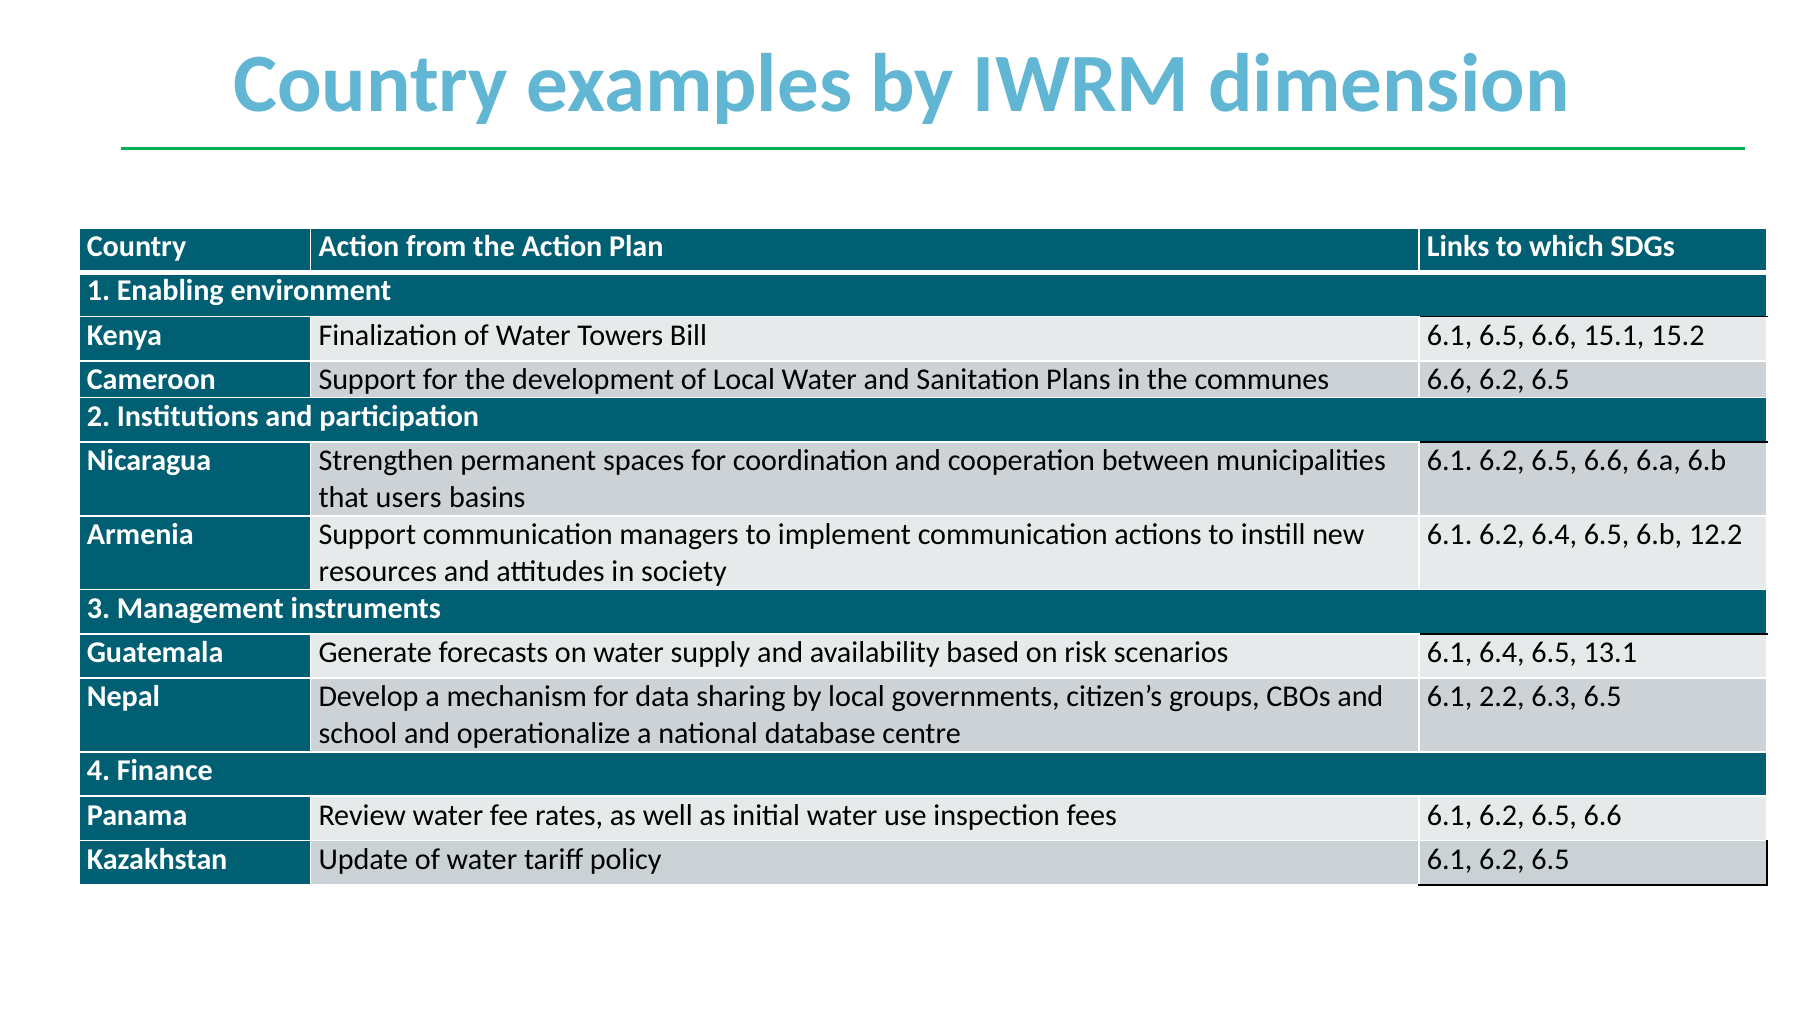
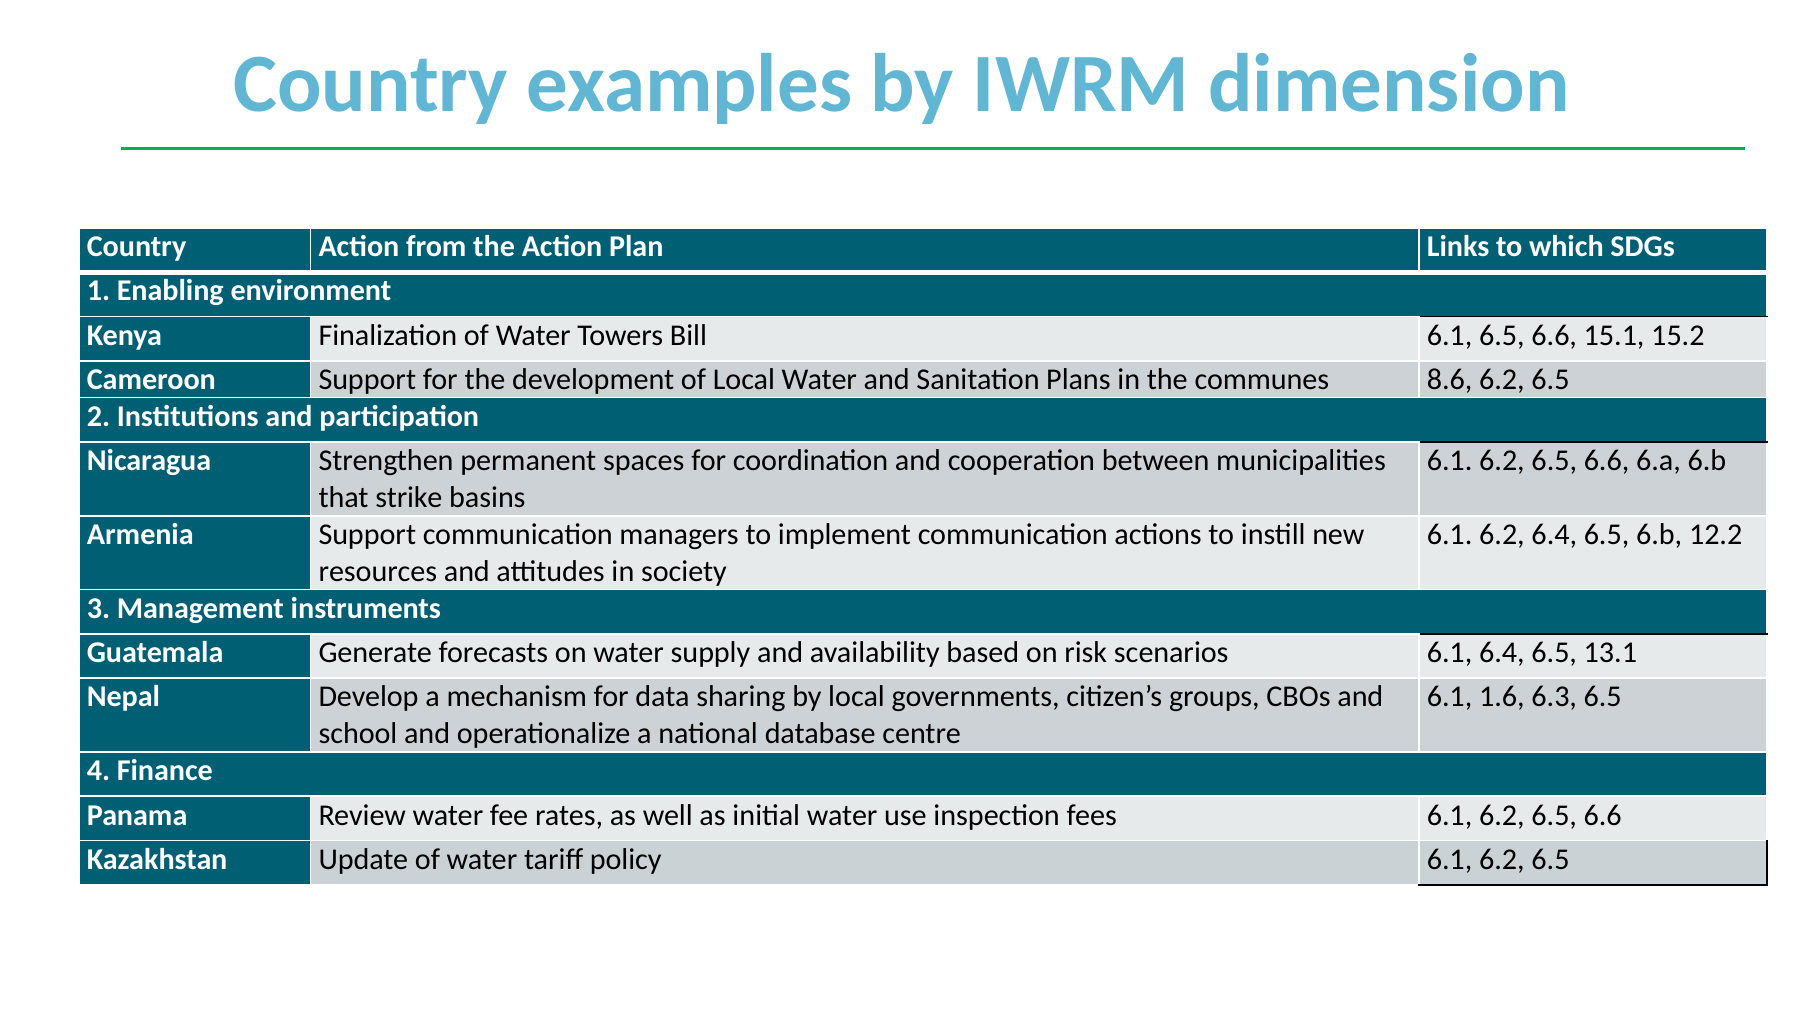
communes 6.6: 6.6 -> 8.6 (1450, 380)
users: users -> strike (409, 498)
2.2: 2.2 -> 1.6 (1502, 697)
